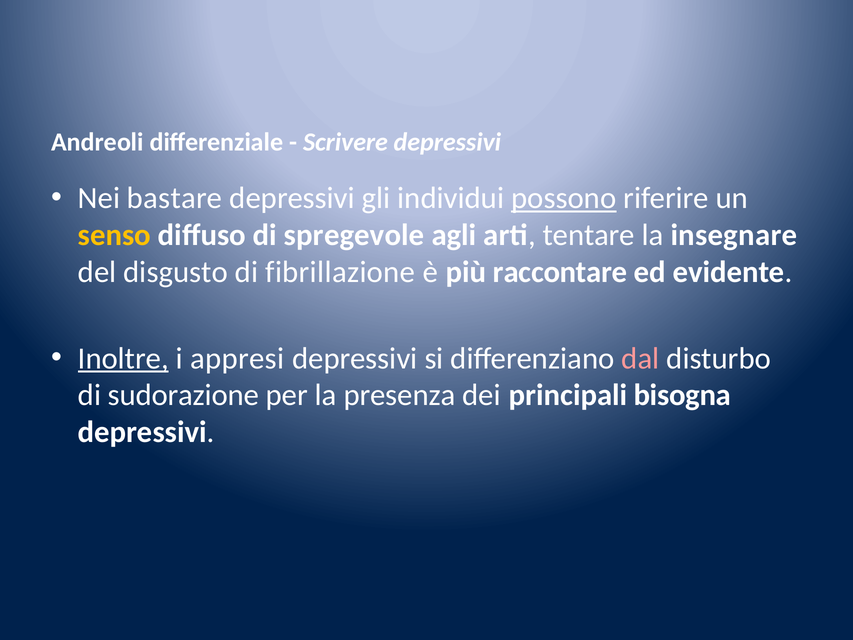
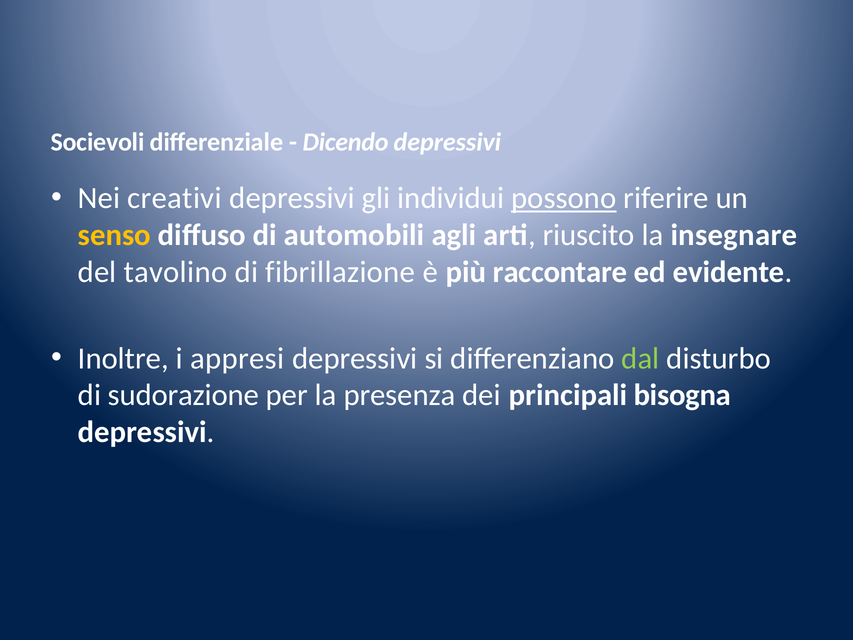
Andreoli: Andreoli -> Socievoli (98, 142)
Scrivere: Scrivere -> Dicendo (346, 142)
bastare: bastare -> creativi (175, 198)
spregevole: spregevole -> automobili (354, 235)
tentare: tentare -> riuscito (589, 235)
disgusto: disgusto -> tavolino (175, 272)
Inoltre underline: present -> none (123, 358)
dal colour: pink -> light green (640, 358)
